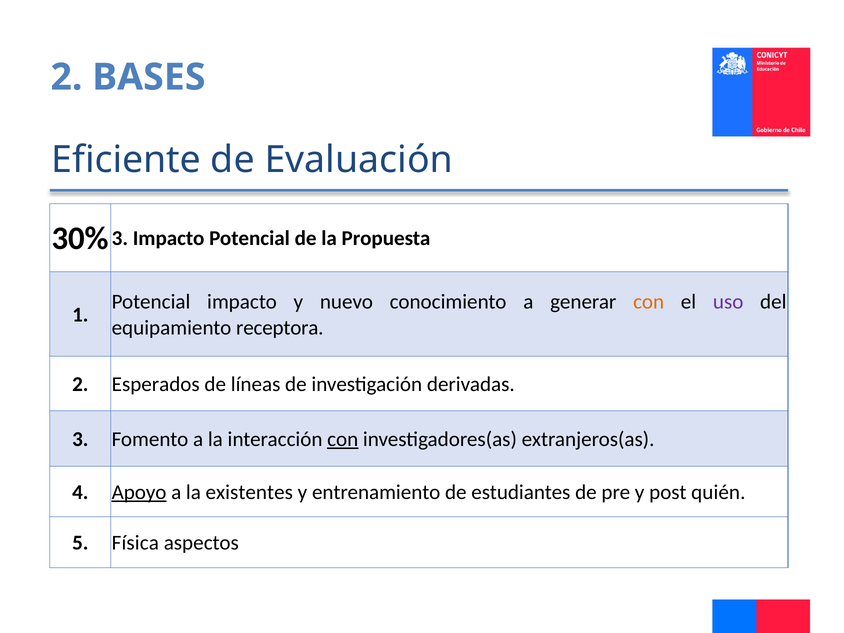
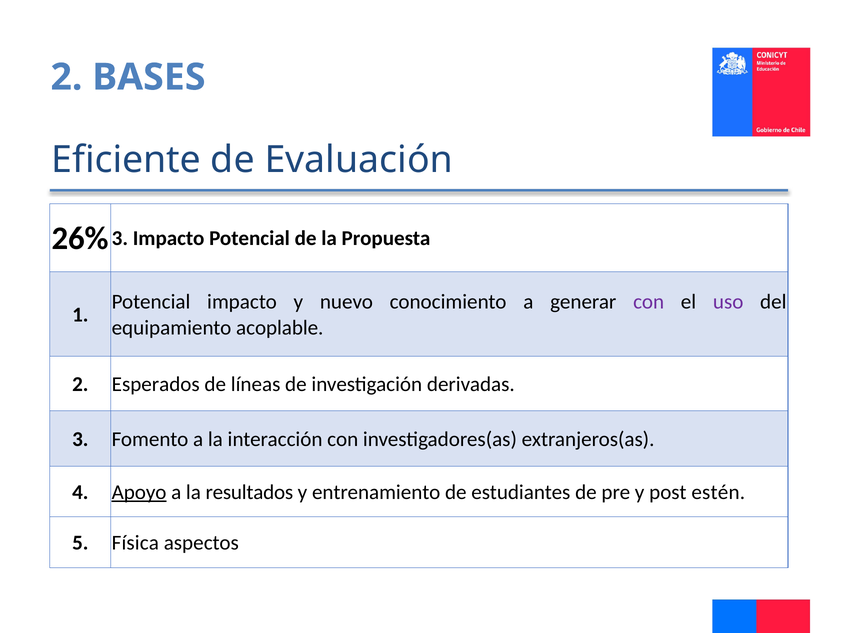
30%: 30% -> 26% (80, 238)
con colour: orange -> purple (649, 302)
receptora: receptora -> acoplable (280, 328)
con underline: present -> none (343, 439)
existentes: existentes -> resultados (249, 492)
quién: quién -> estén (718, 492)
